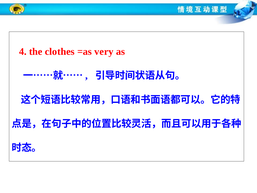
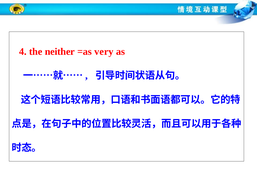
clothes: clothes -> neither (60, 52)
